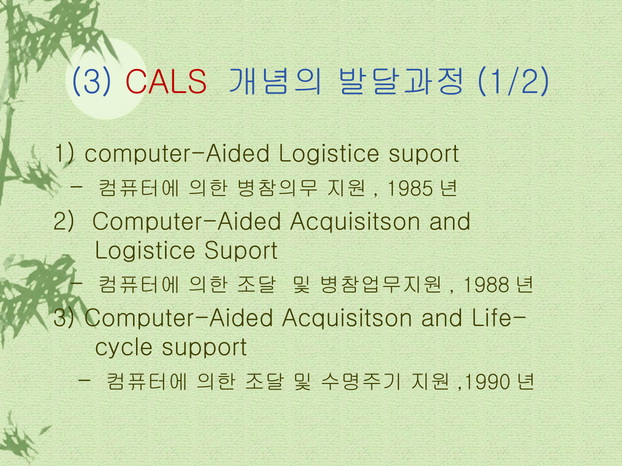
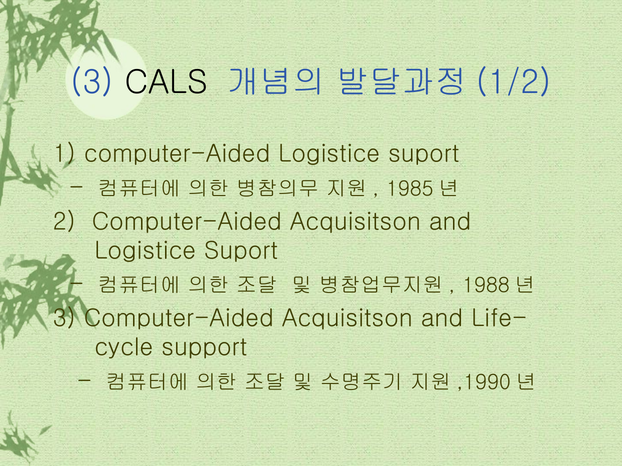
CALS colour: red -> black (166, 83)
